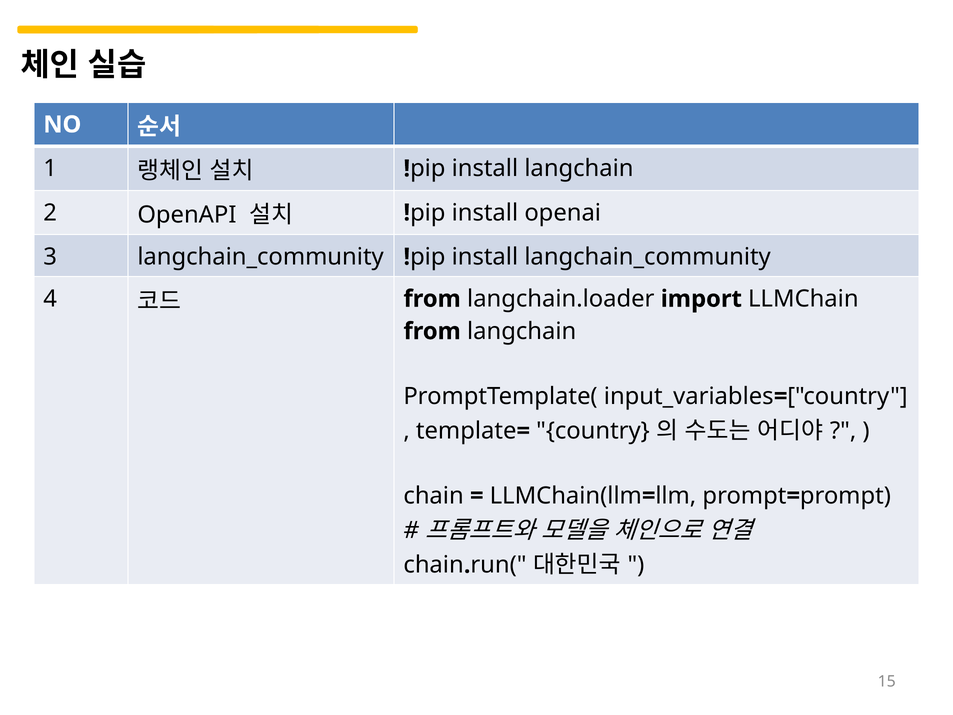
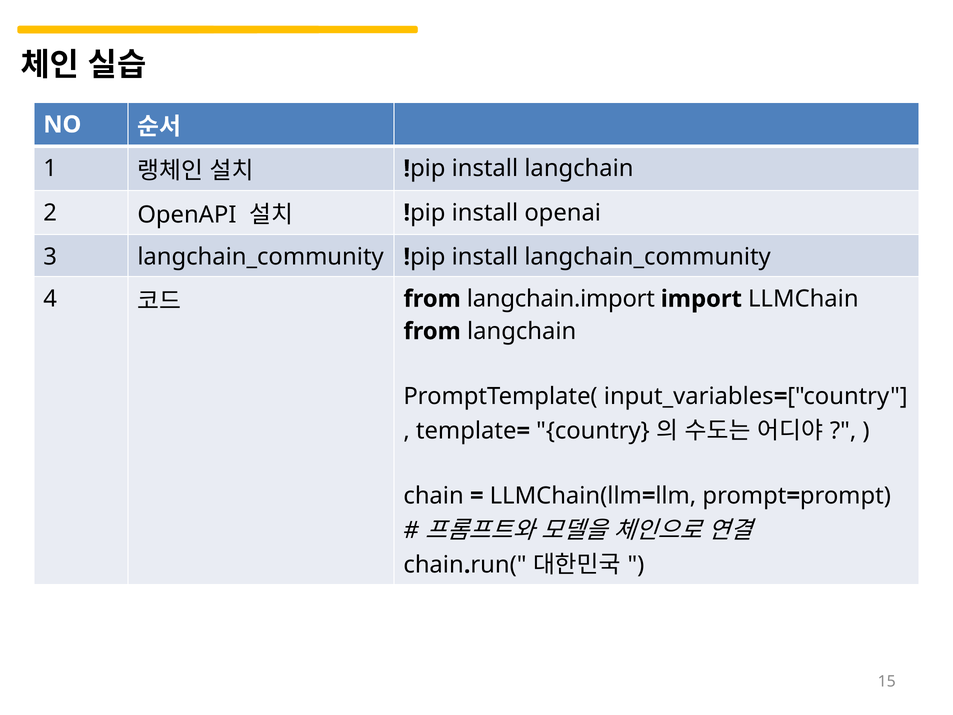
langchain.loader: langchain.loader -> langchain.import (561, 299)
